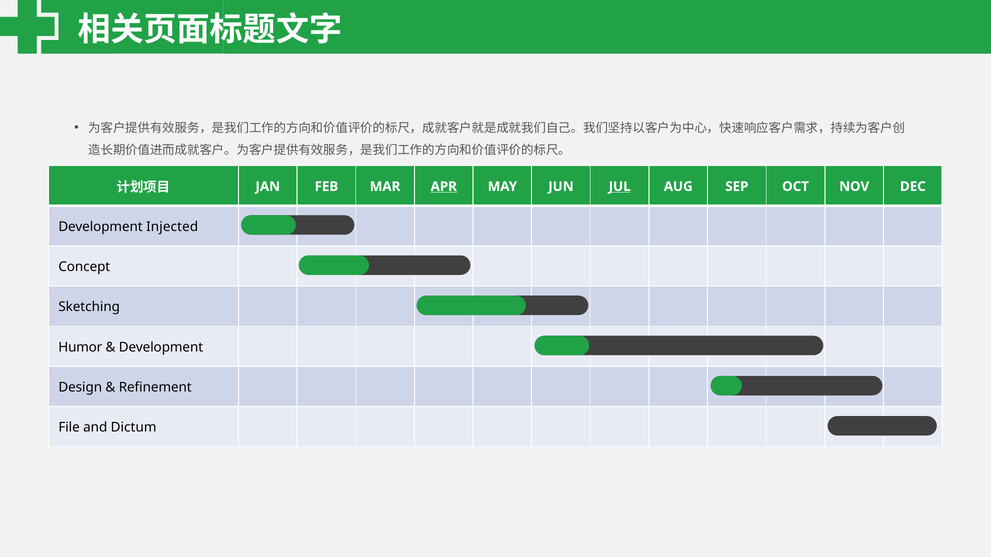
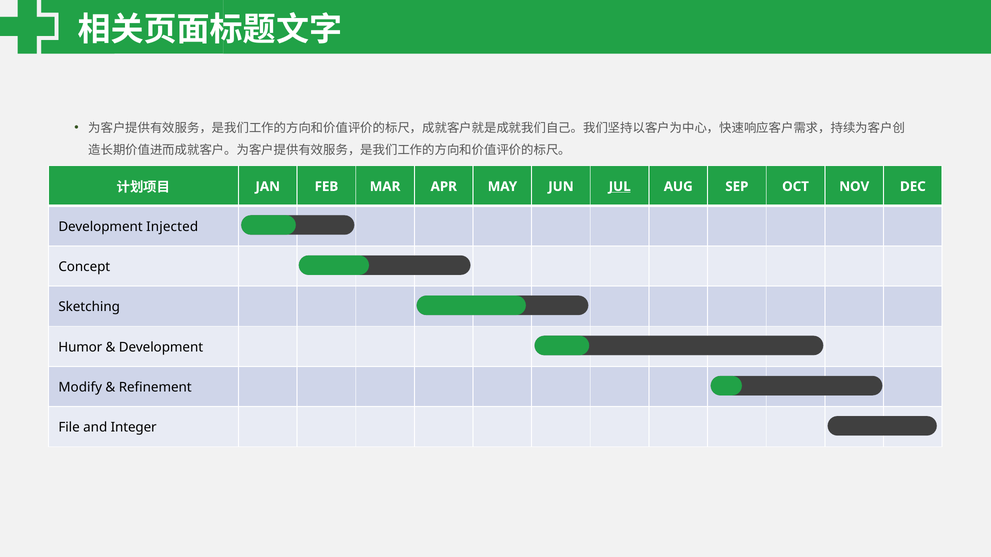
APR underline: present -> none (444, 187)
Design: Design -> Modify (80, 388)
Dictum: Dictum -> Integer (134, 428)
